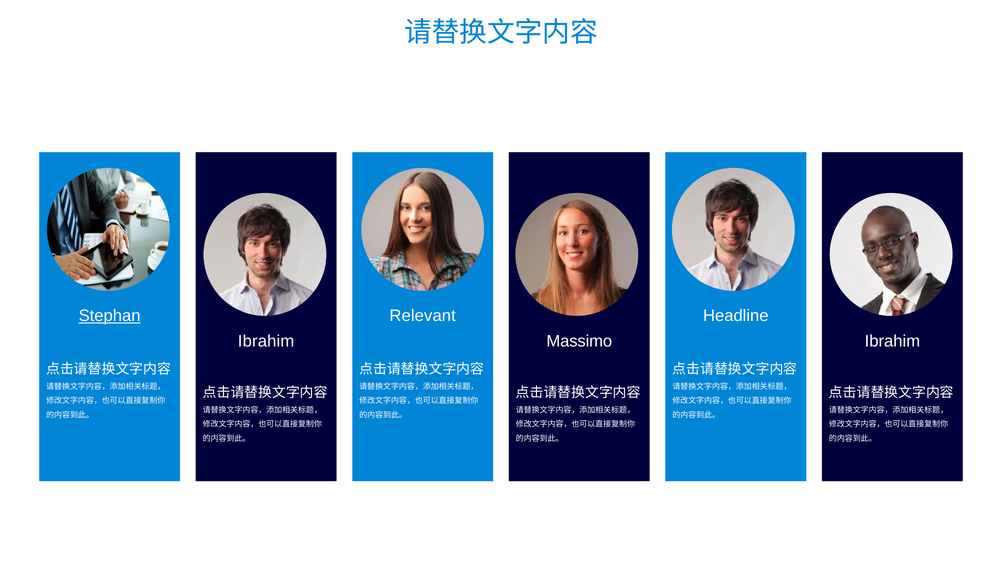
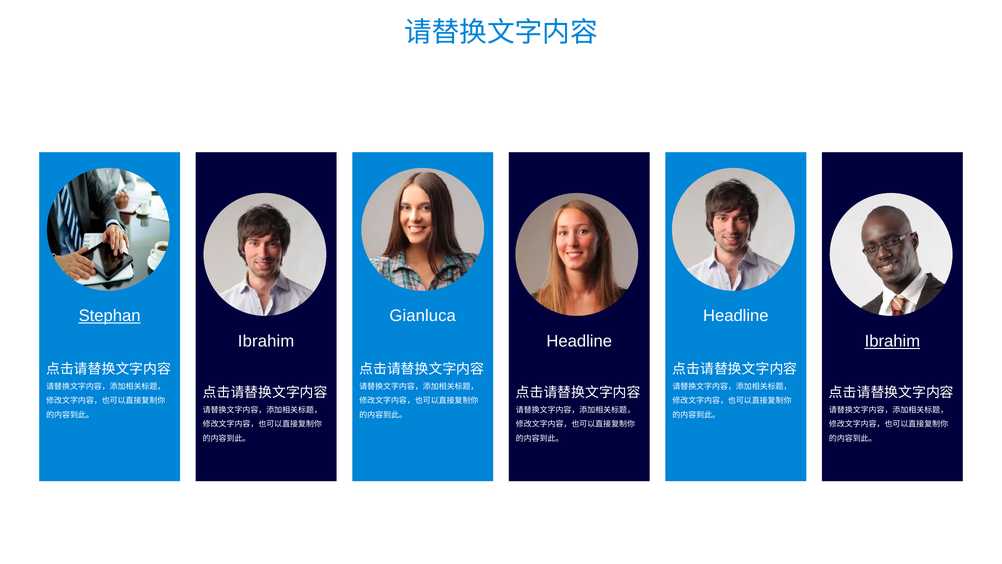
Relevant: Relevant -> Gianluca (423, 316)
Massimo: Massimo -> Headline (579, 341)
Ibrahim underline: none -> present (892, 341)
